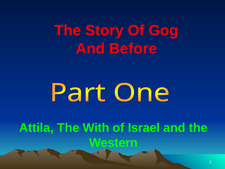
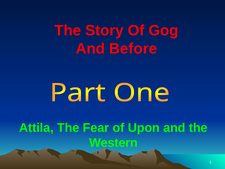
With: With -> Fear (96, 128)
Israel: Israel -> Upon (144, 128)
